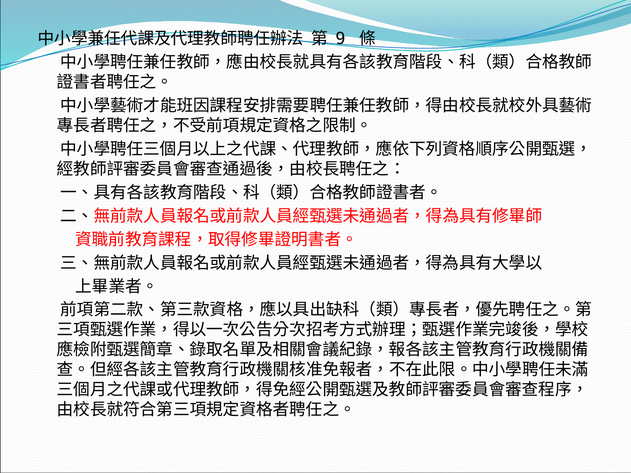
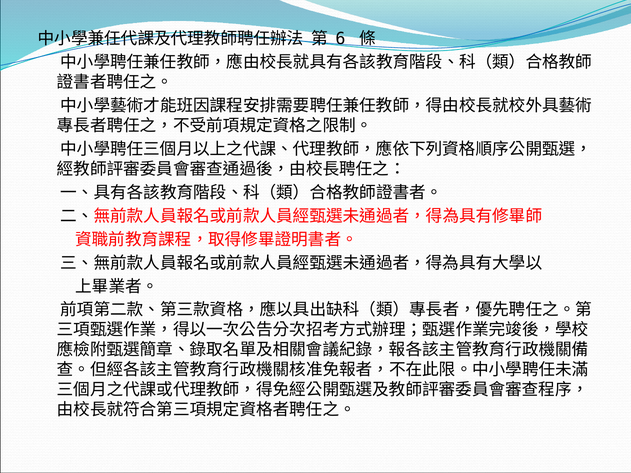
9: 9 -> 6 (340, 39)
